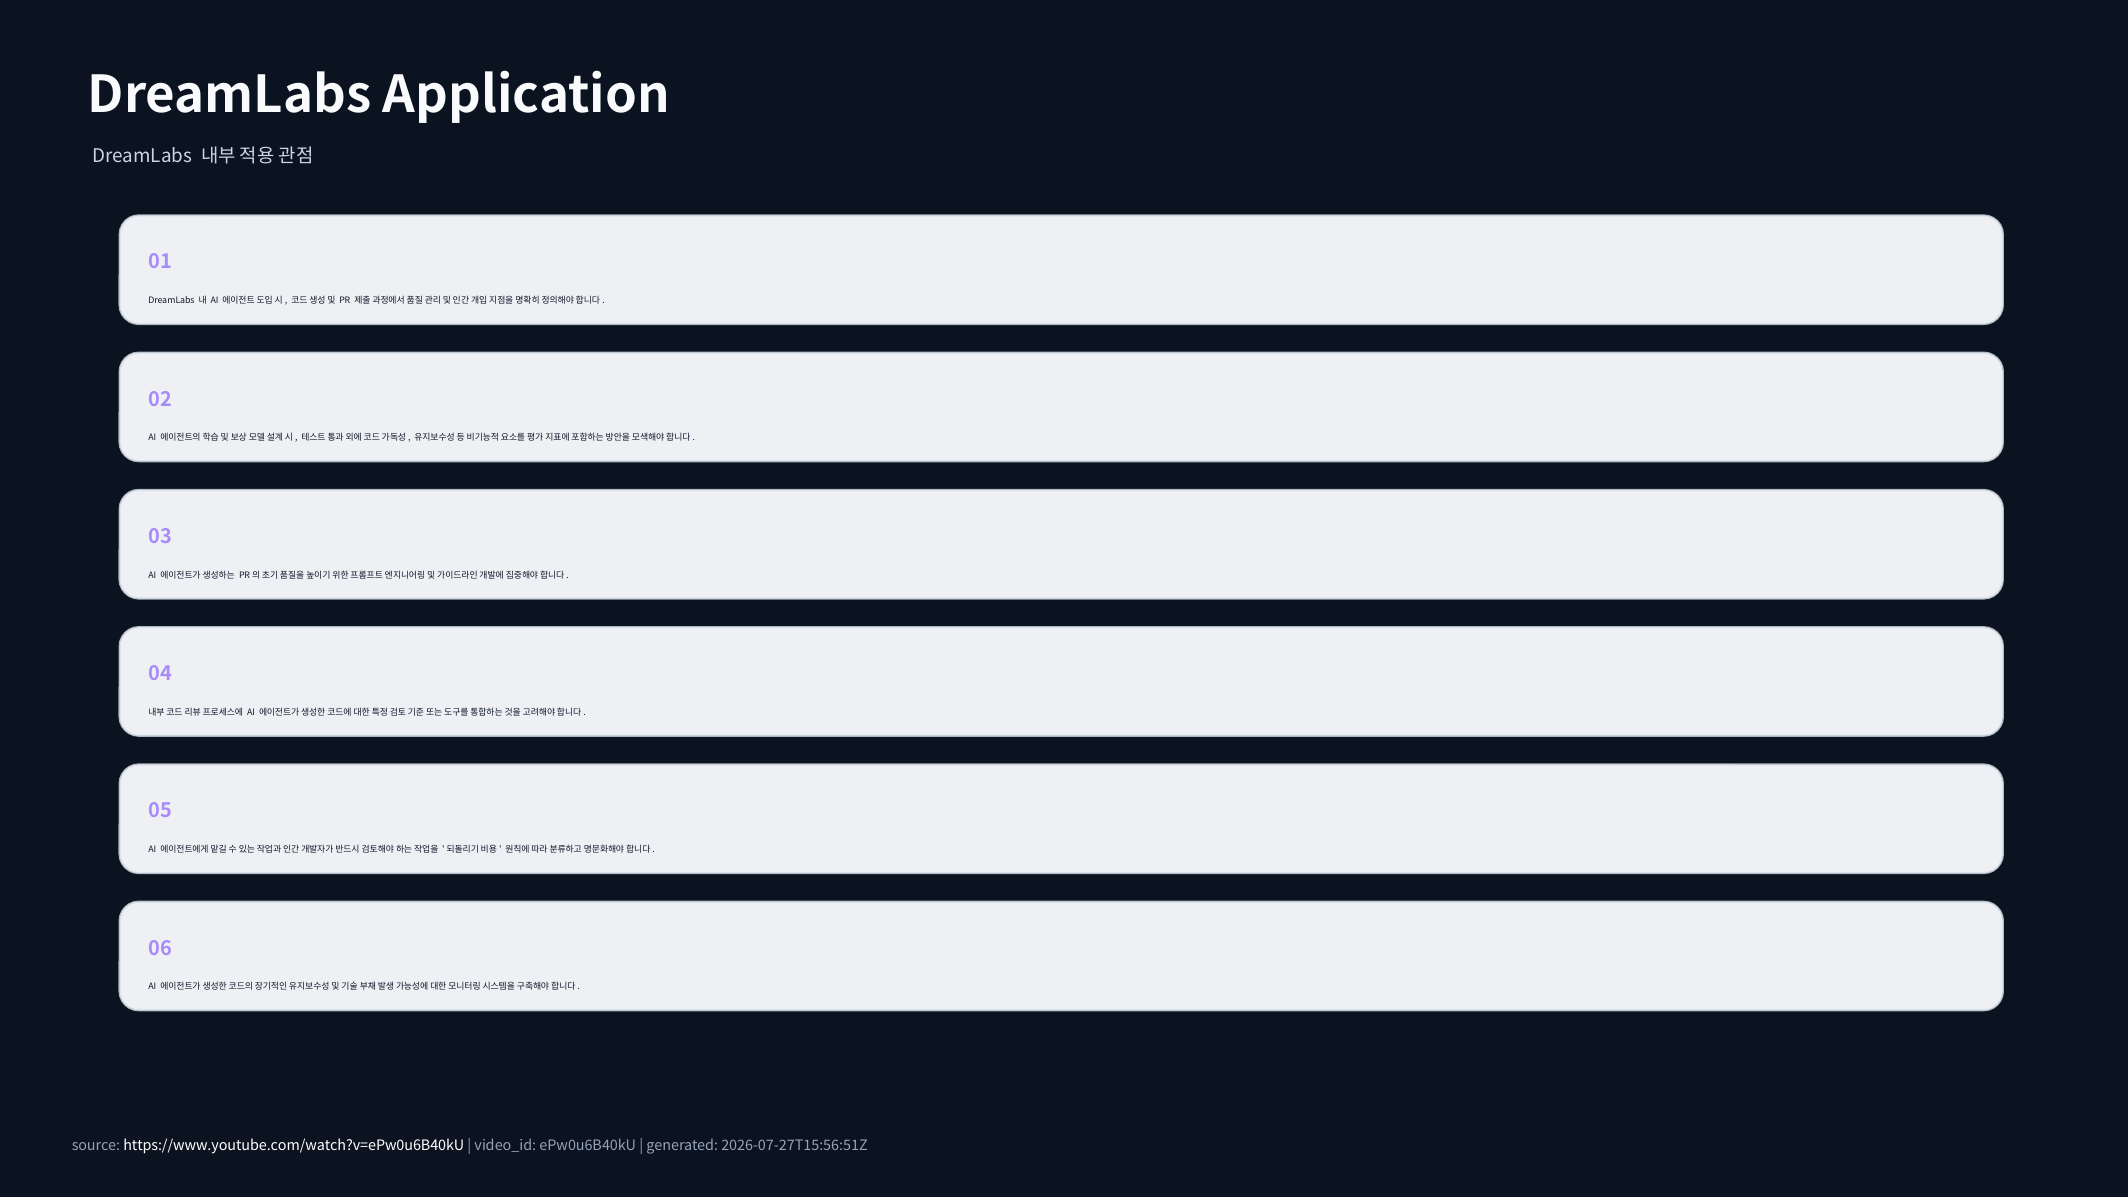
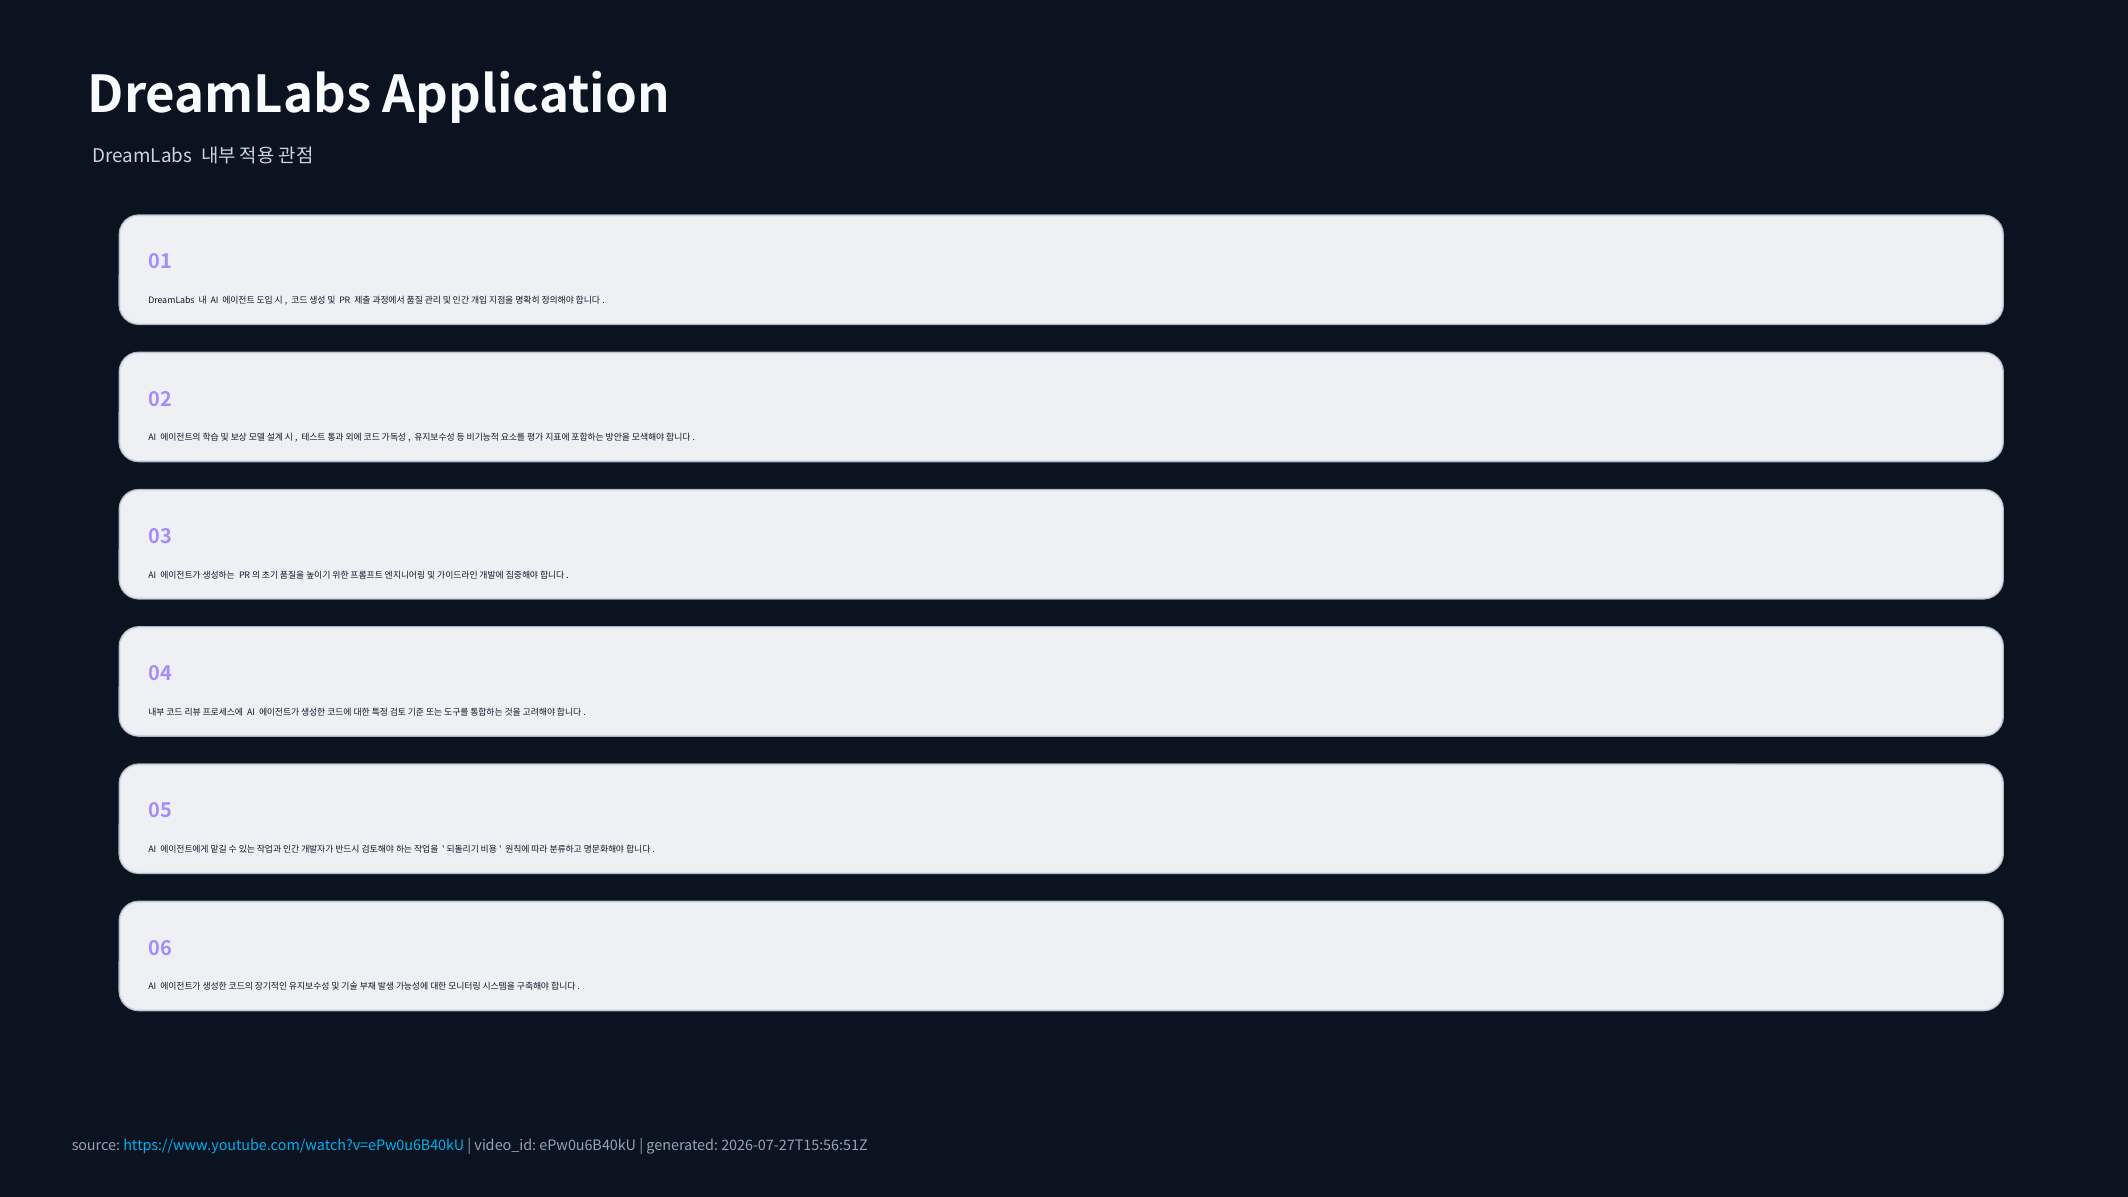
https://www.youtube.com/watch?v=ePw0u6B40kU colour: white -> light blue (294, 1146)
